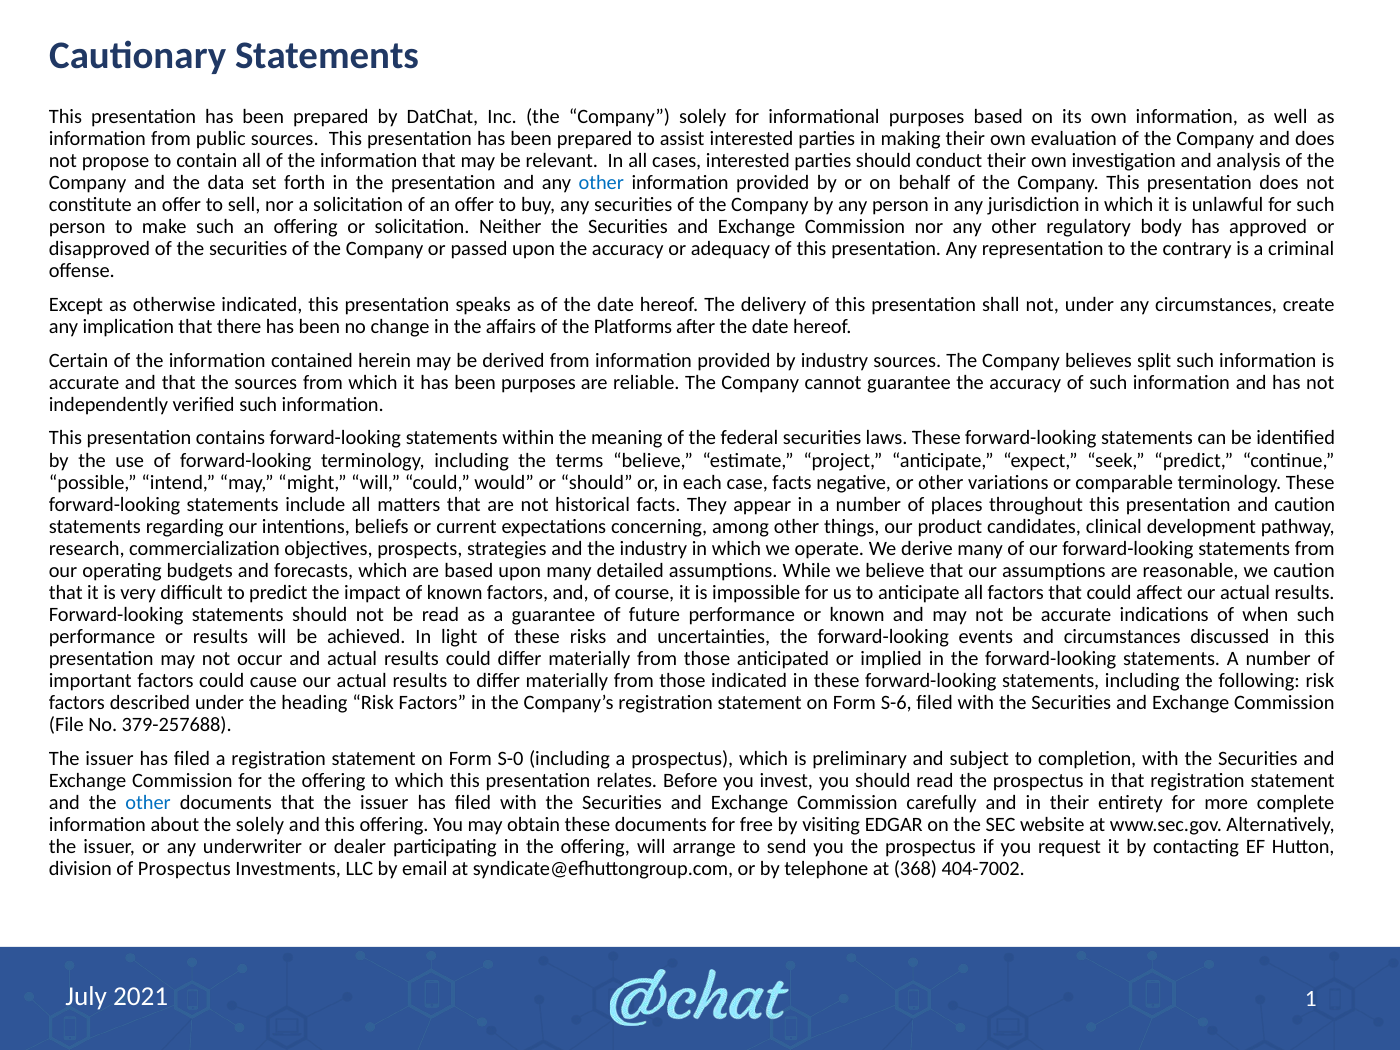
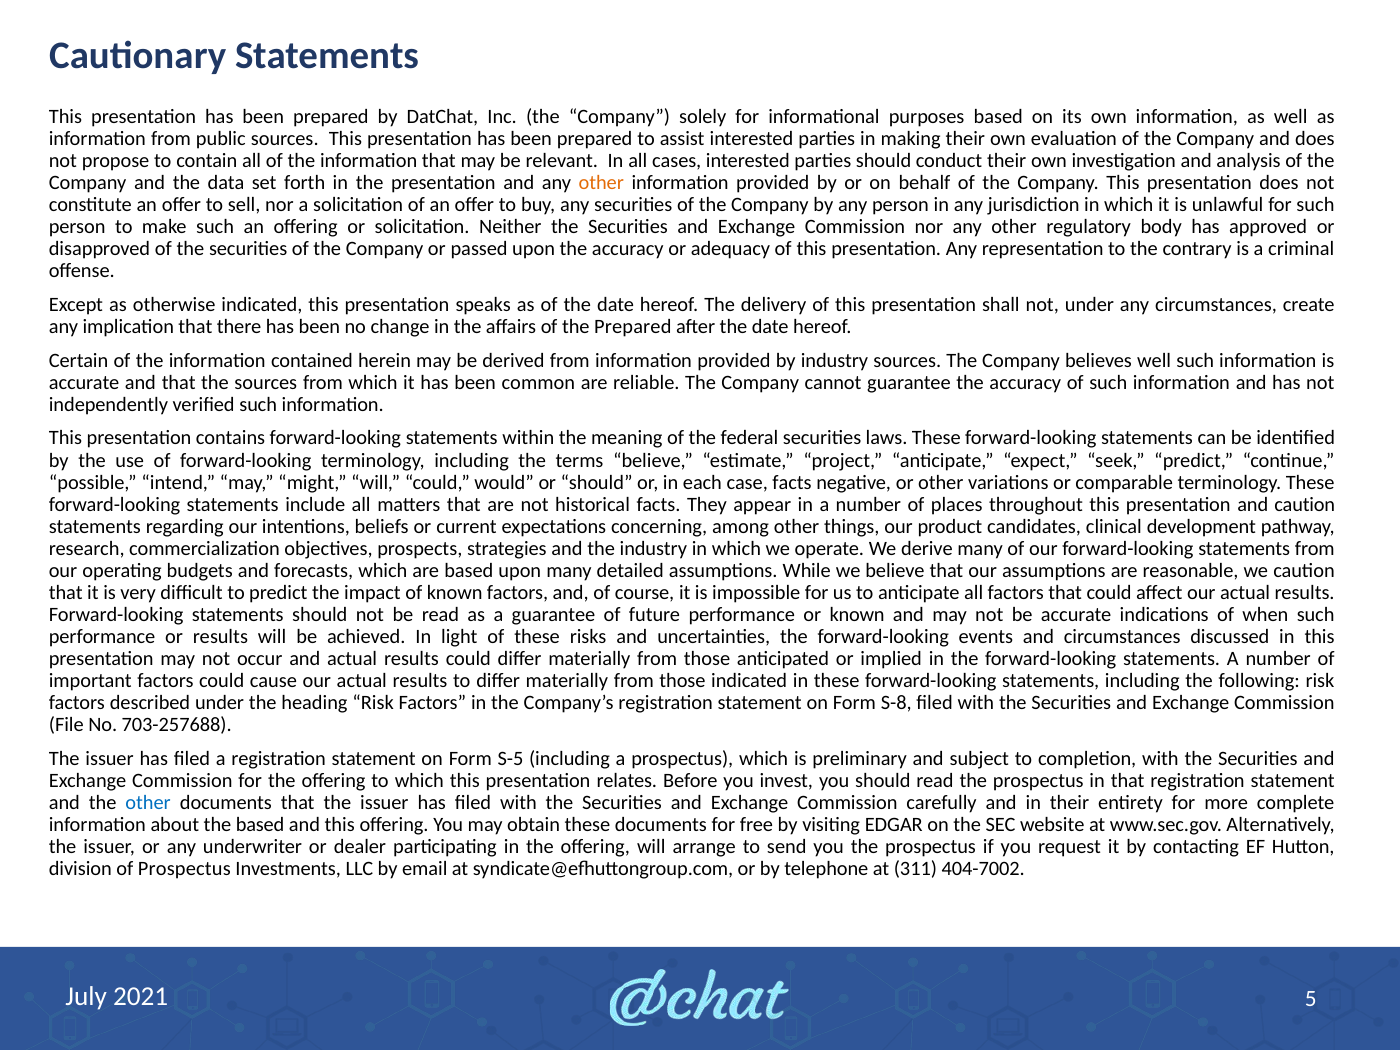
other colour: blue -> orange (601, 183)
the Platforms: Platforms -> Prepared (633, 327)
believes split: split -> well (1154, 360)
been purposes: purposes -> common (538, 382)
S-6: S-6 -> S-8 (896, 703)
379-257688: 379-257688 -> 703-257688 (177, 725)
S-0: S-0 -> S-5 (511, 759)
the solely: solely -> based (260, 825)
368: 368 -> 311 (915, 869)
1: 1 -> 5 (1311, 999)
